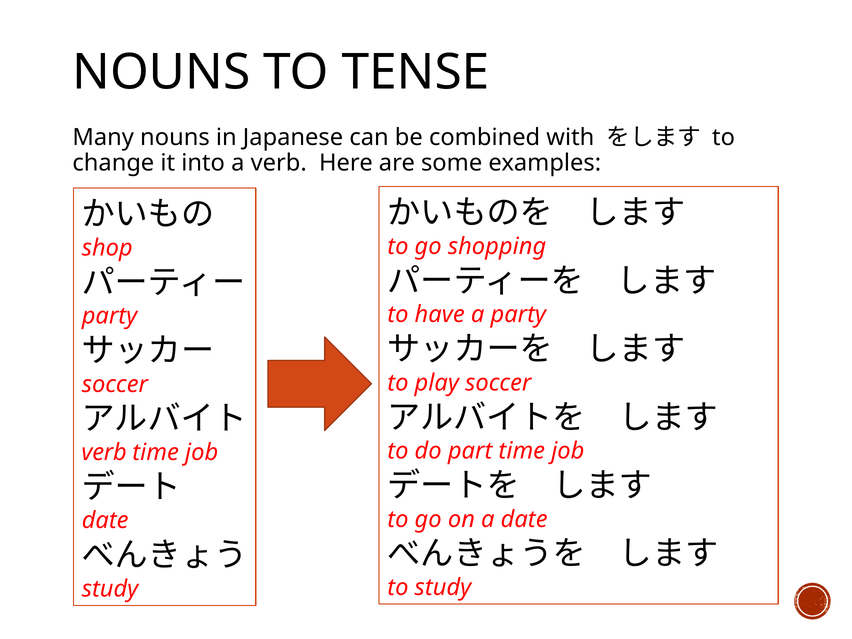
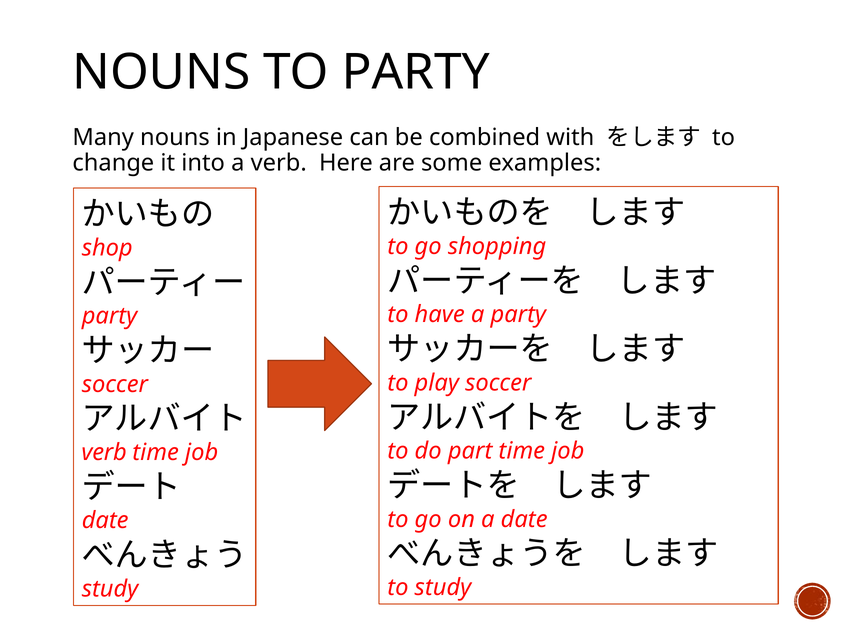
TO TENSE: TENSE -> PARTY (416, 72)
